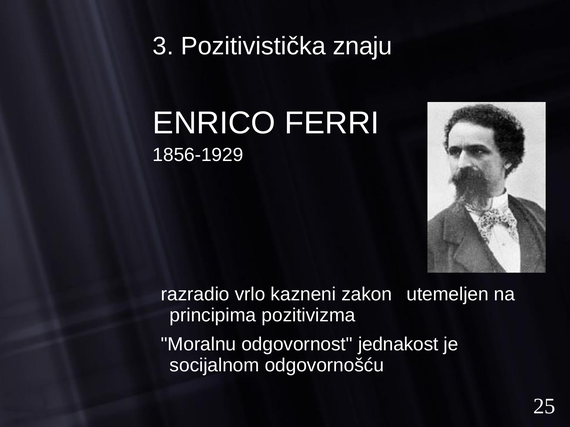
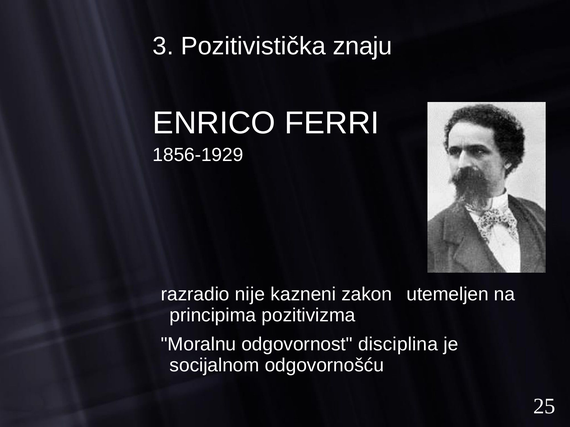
vrlo: vrlo -> nije (250, 294)
jednakost: jednakost -> disciplina (398, 345)
